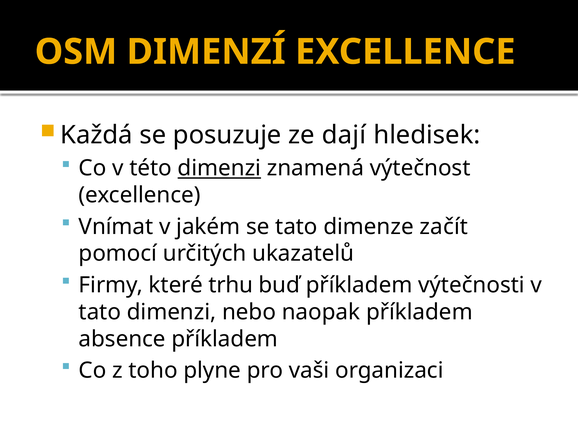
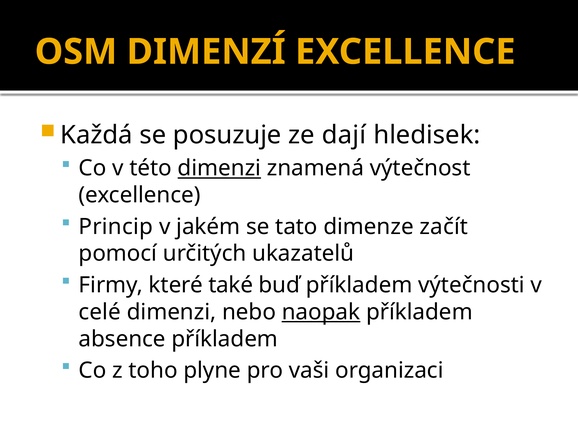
Vnímat: Vnímat -> Princip (116, 227)
trhu: trhu -> také (231, 285)
tato: tato -> celé (100, 312)
naopak underline: none -> present (321, 312)
